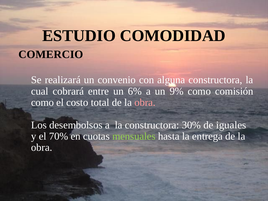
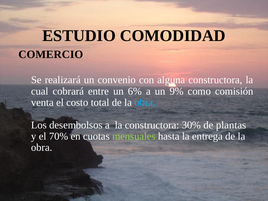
como: como -> venta (42, 102)
obra colour: pink -> light blue (145, 102)
iguales: iguales -> plantas (231, 125)
